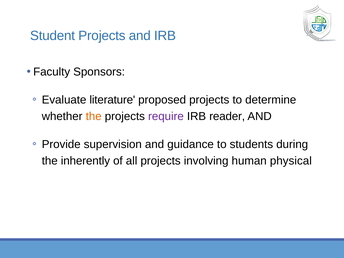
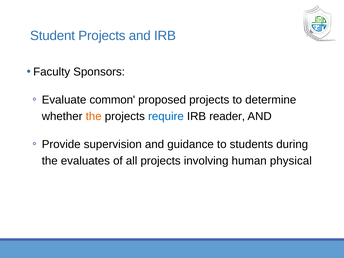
literature: literature -> common (112, 100)
require colour: purple -> blue (166, 116)
inherently: inherently -> evaluates (85, 161)
